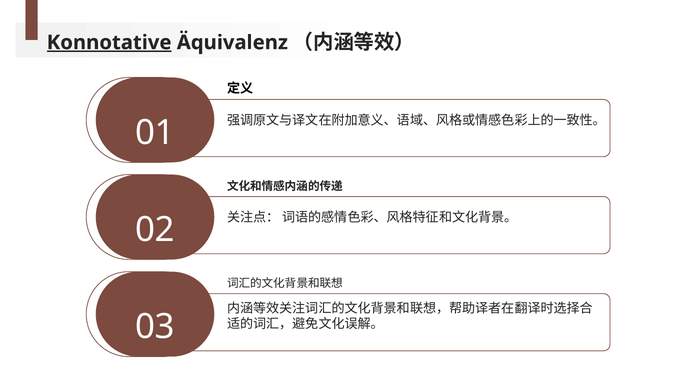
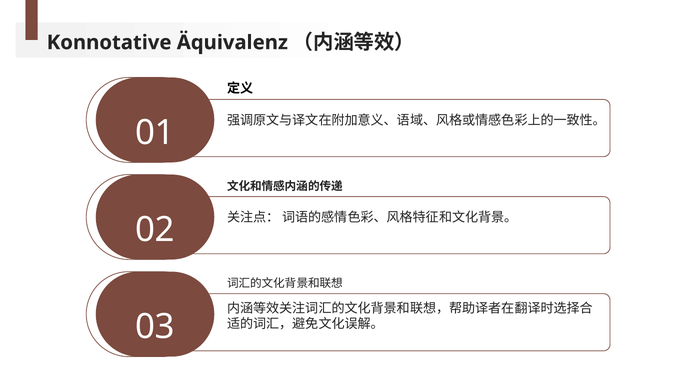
Konnotative underline: present -> none (109, 43)
